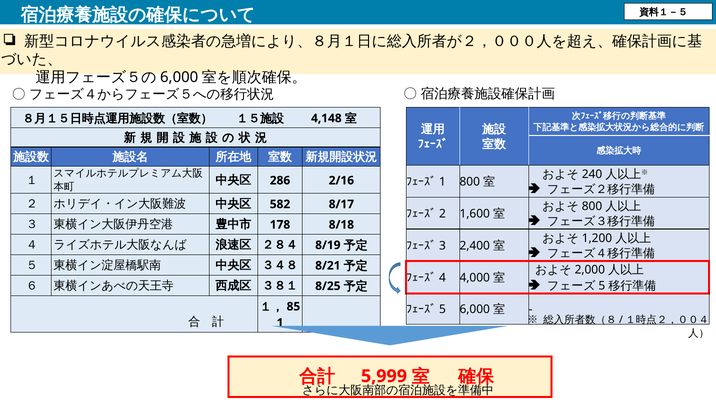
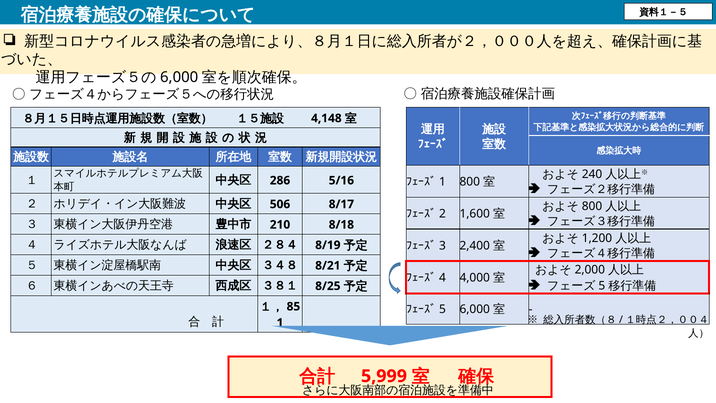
2/16: 2/16 -> 5/16 (341, 180)
582: 582 -> 506 (280, 204)
178: 178 -> 210 (280, 225)
